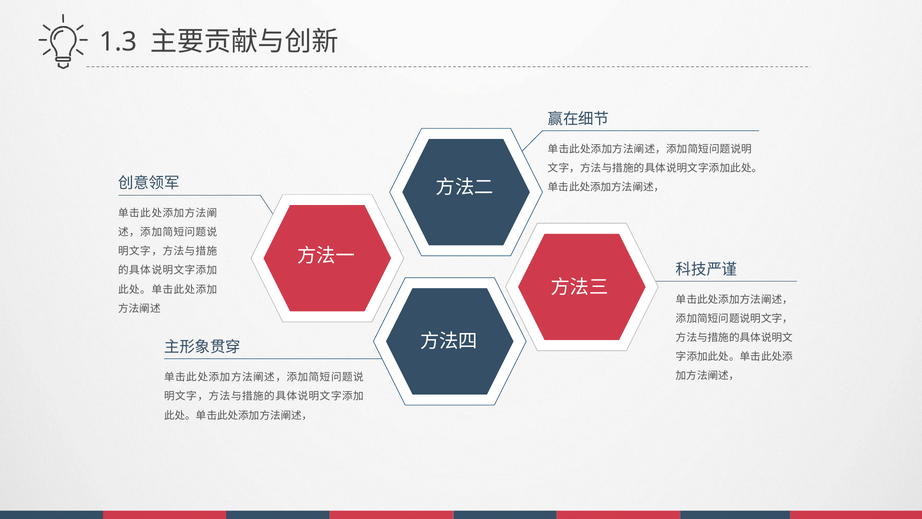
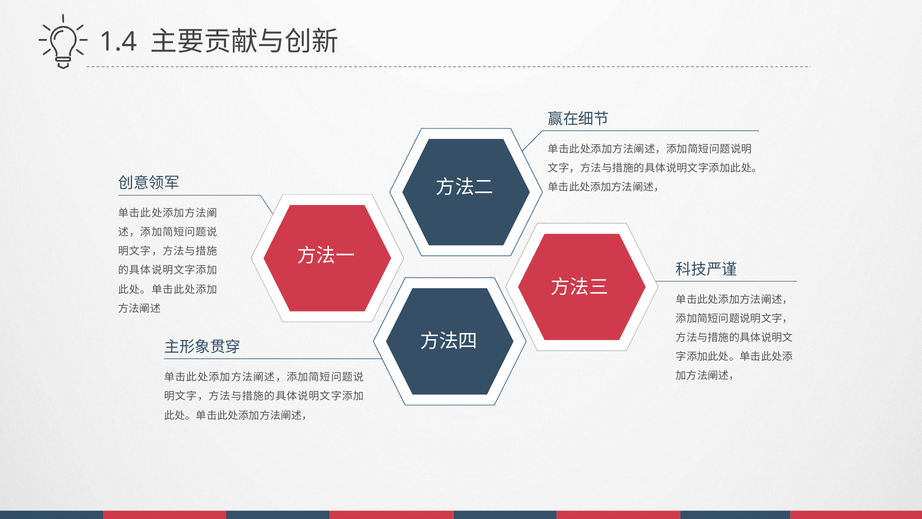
1.3: 1.3 -> 1.4 (118, 42)
